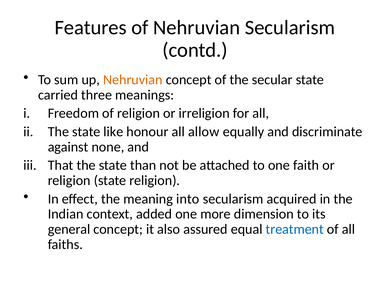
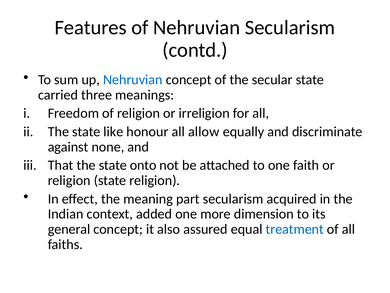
Nehruvian colour: orange -> blue (133, 80)
than: than -> onto (143, 165)
into: into -> part (188, 199)
